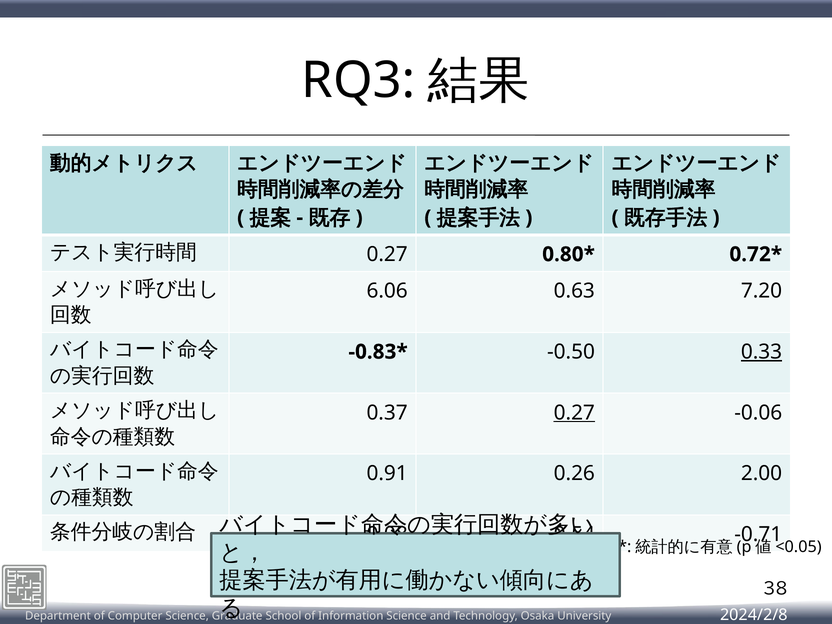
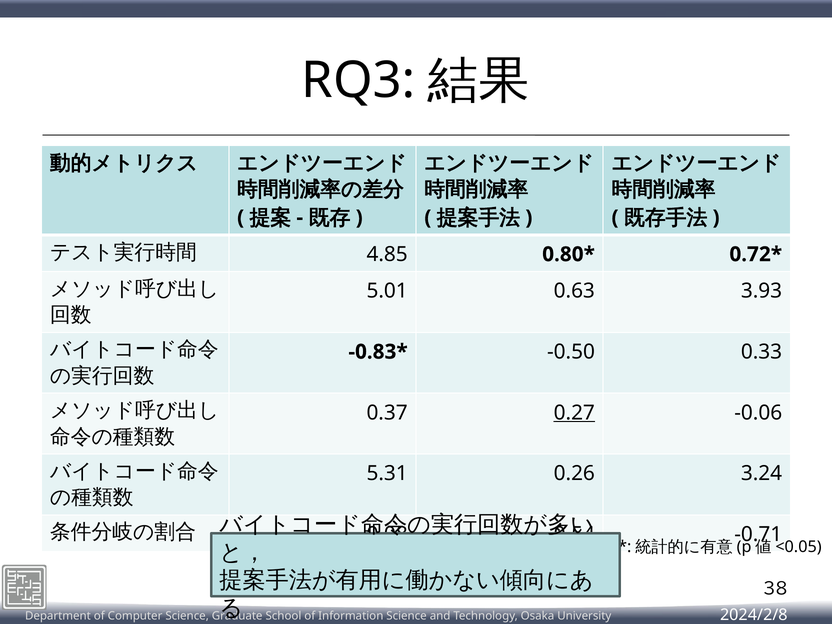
0.27: 0.27 -> 4.85 (387, 254)
6.06: 6.06 -> 5.01 (387, 291)
7.20: 7.20 -> 3.93 (762, 291)
0.33 underline: present -> none (762, 352)
0.91: 0.91 -> 5.31 (387, 473)
2.00: 2.00 -> 3.24 (762, 473)
